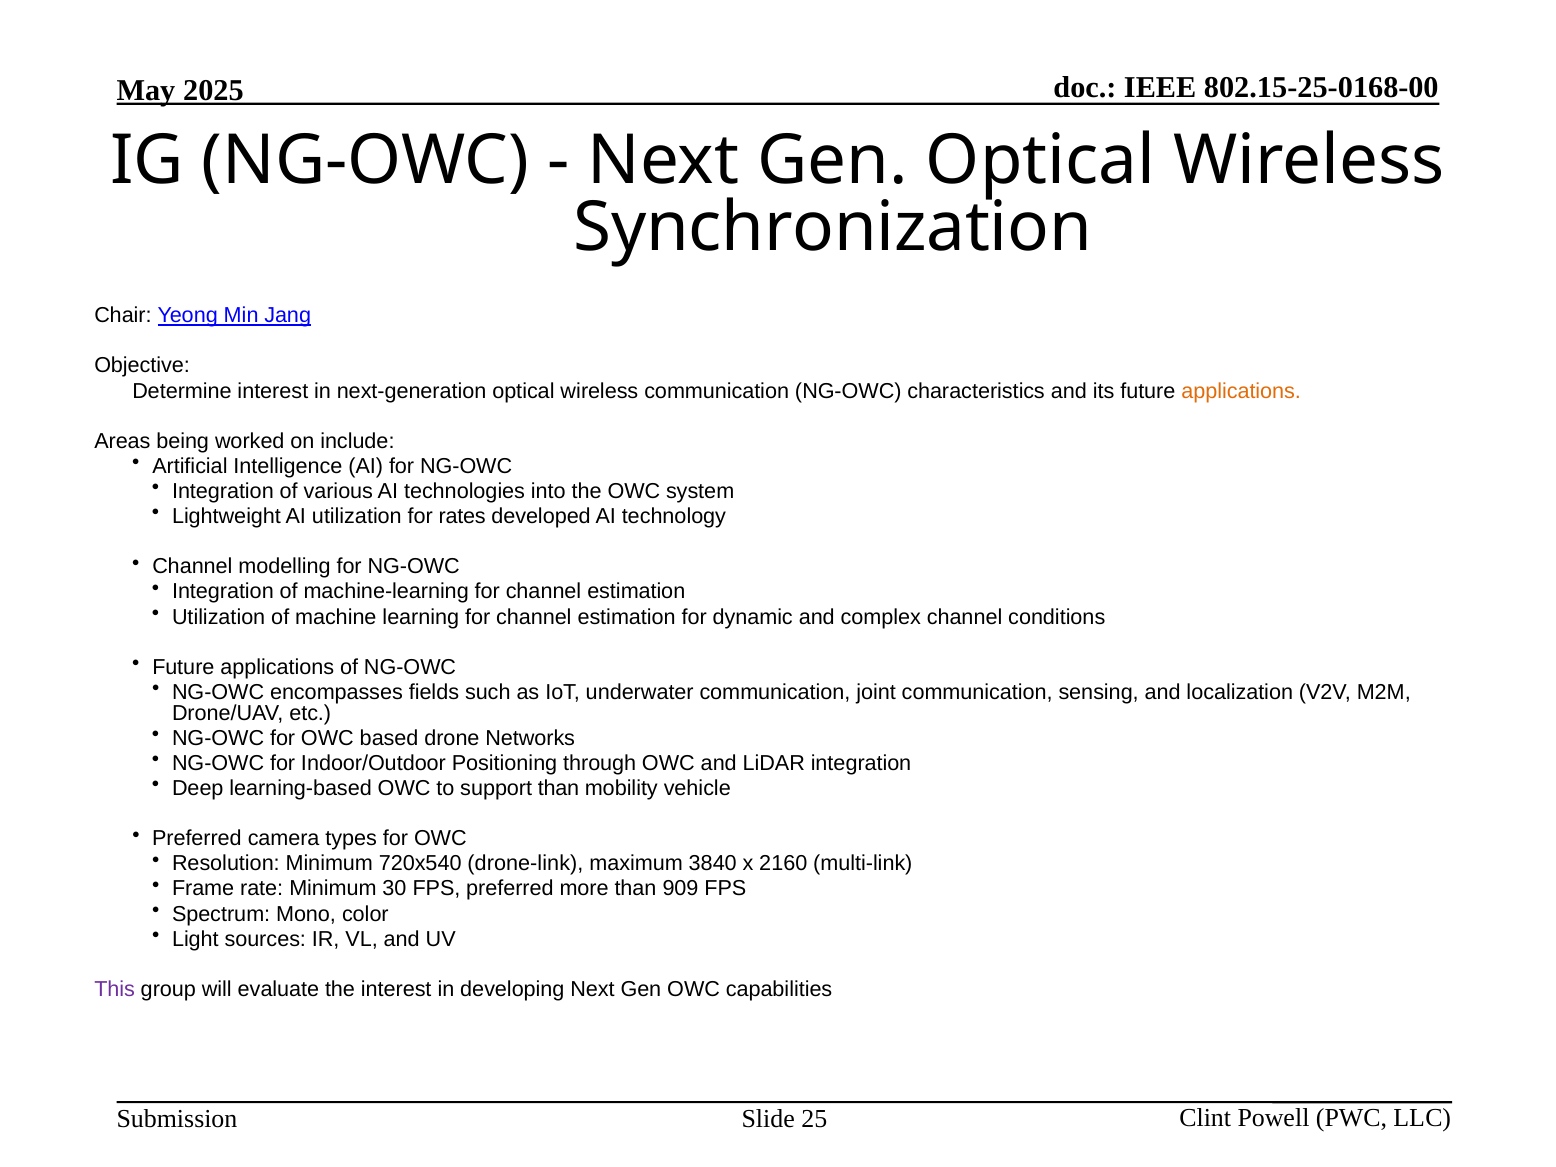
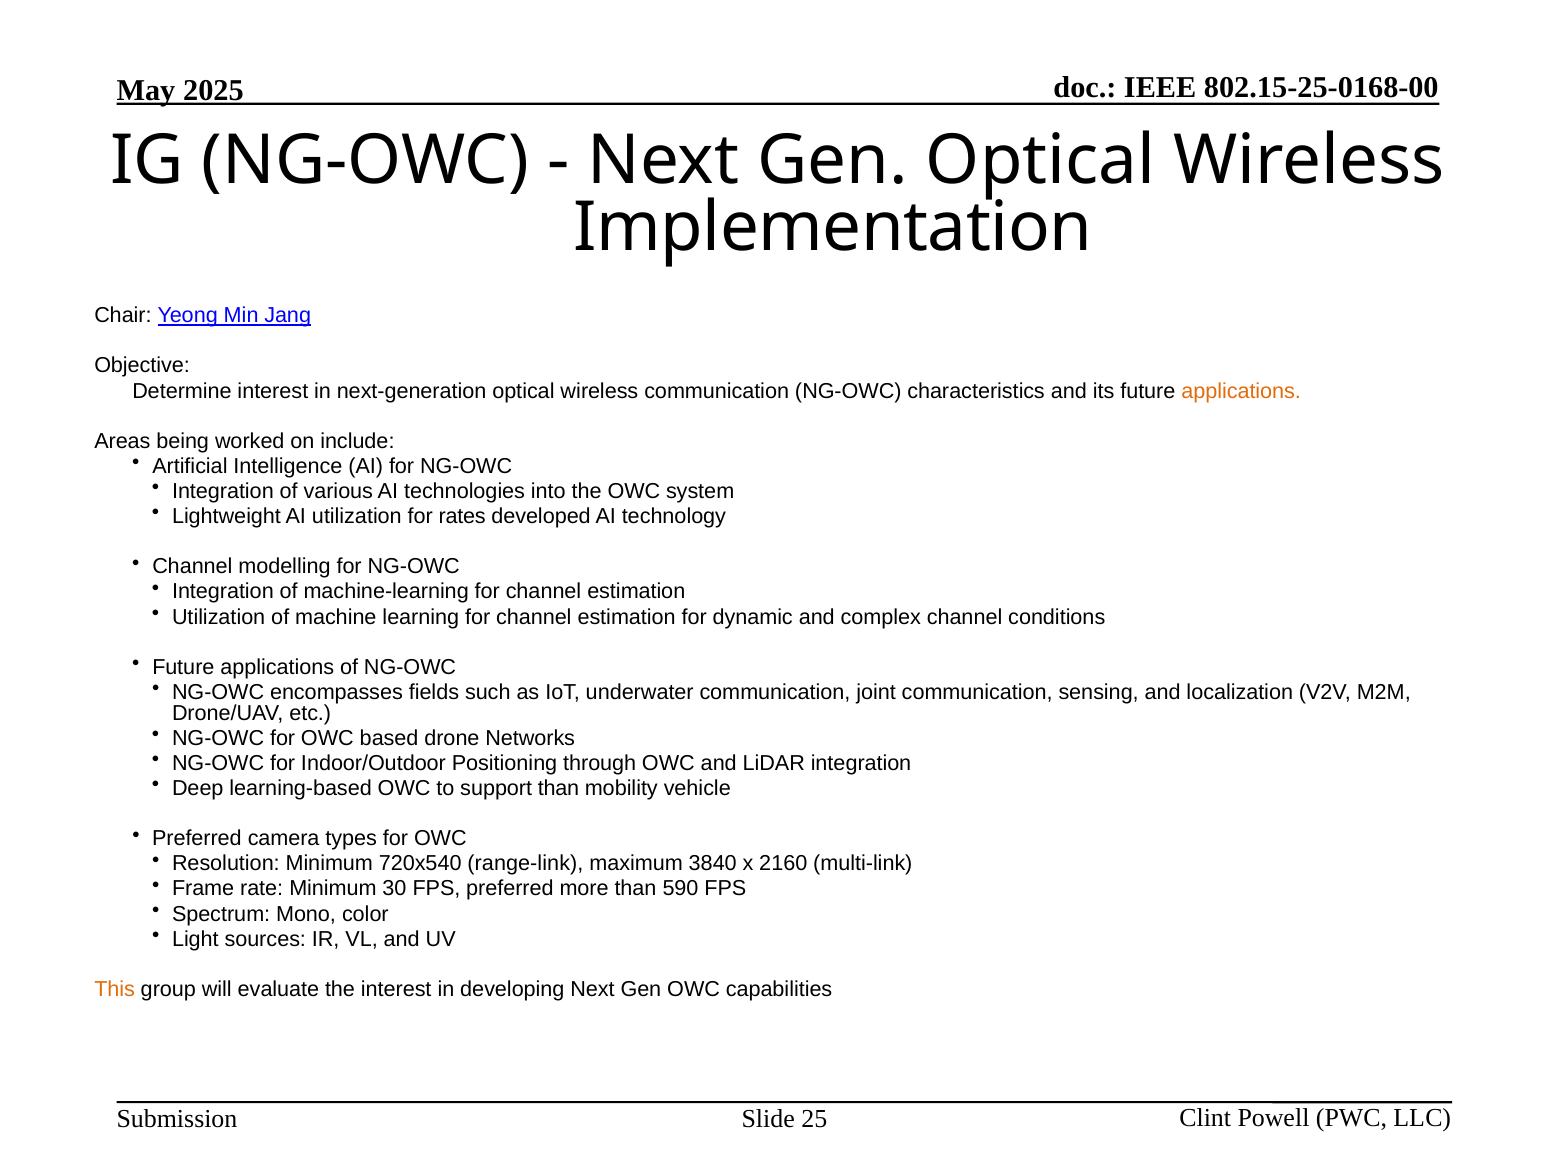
Synchronization: Synchronization -> Implementation (833, 227)
drone-link: drone-link -> range-link (525, 864)
909: 909 -> 590 (681, 889)
This colour: purple -> orange (115, 989)
